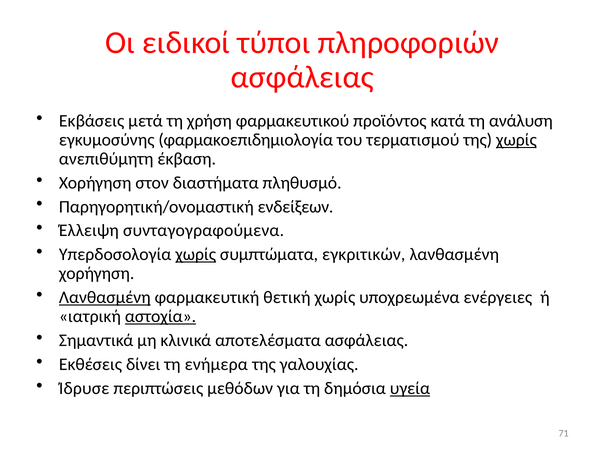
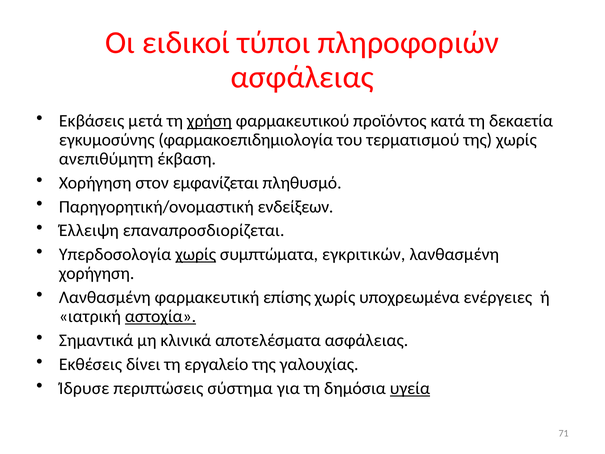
χρήση underline: none -> present (209, 121)
ανάλυση: ανάλυση -> δεκαετία (521, 121)
χωρίς underline: present -> none (516, 140)
διαστήματα: διαστήματα -> εμφανίζεται (216, 183)
συνταγογραφούμενα: συνταγογραφούμενα -> επαναπροσδιορίζεται (204, 231)
Λανθασμένη underline: present -> none (105, 297)
θετική: θετική -> επίσης (287, 297)
ενήμερα: ενήμερα -> εργαλείο (216, 364)
μεθόδων: μεθόδων -> σύστημα (240, 388)
